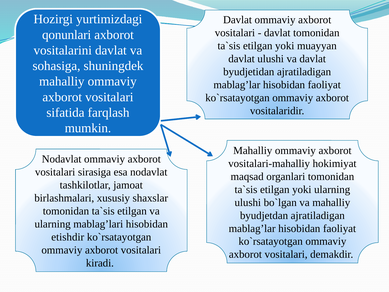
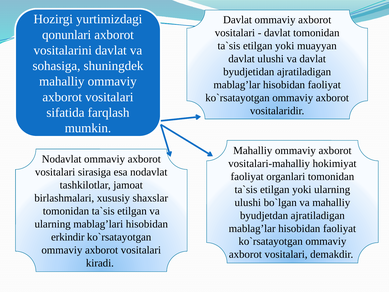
maqsad: maqsad -> faoliyat (247, 176)
etishdir: etishdir -> erkindir (68, 237)
